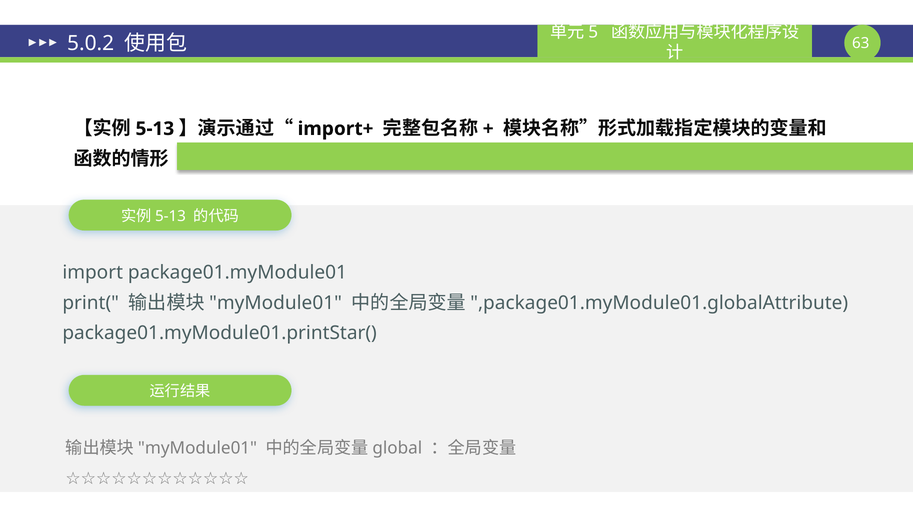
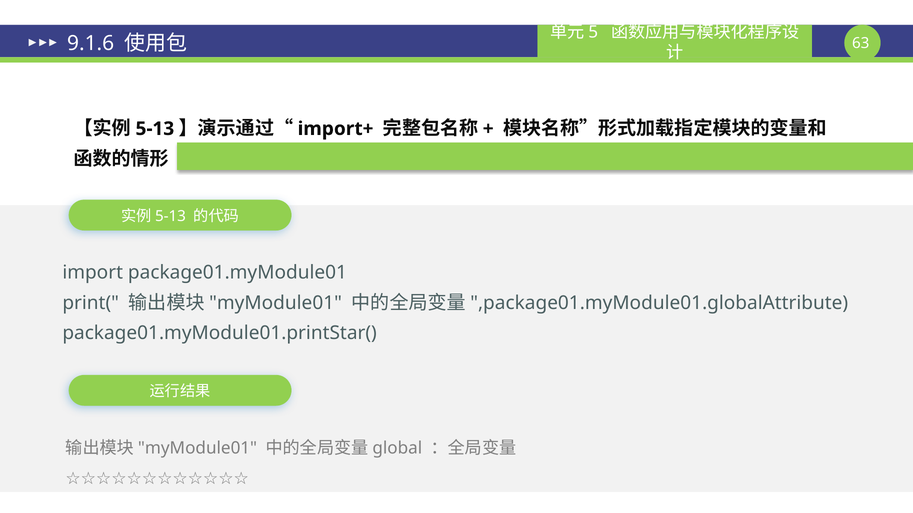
5.0.2: 5.0.2 -> 9.1.6 (91, 44)
